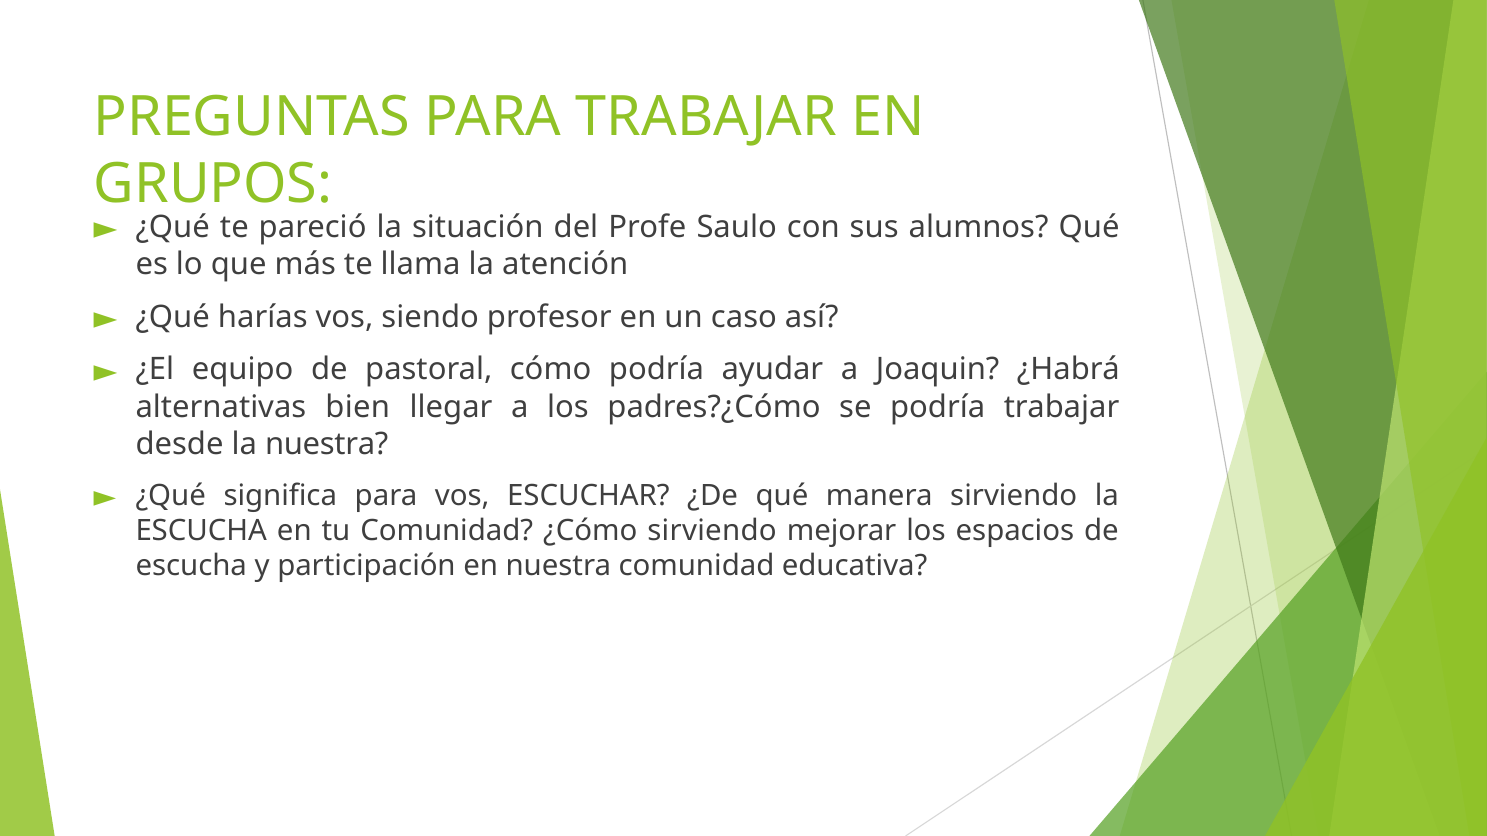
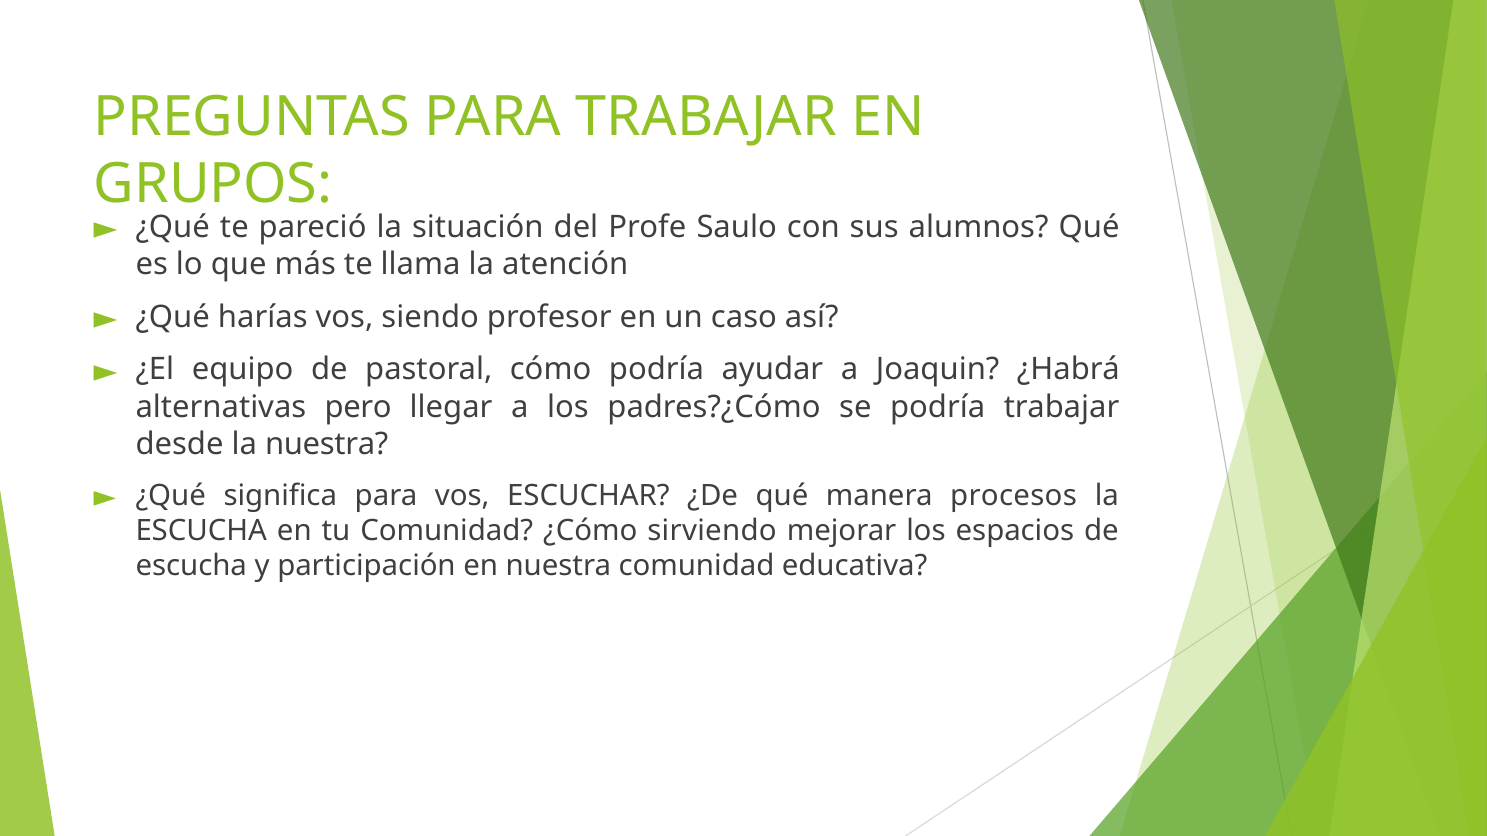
bien: bien -> pero (358, 407)
manera sirviendo: sirviendo -> procesos (1014, 496)
